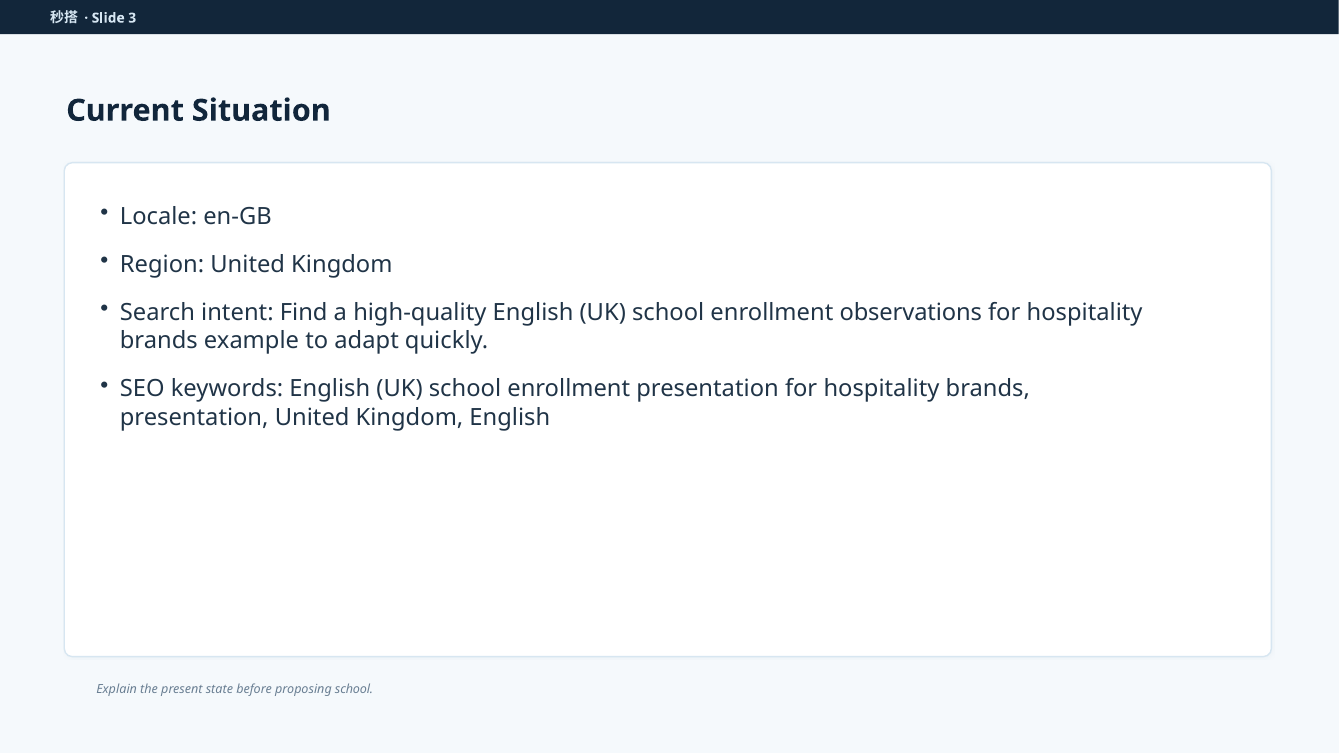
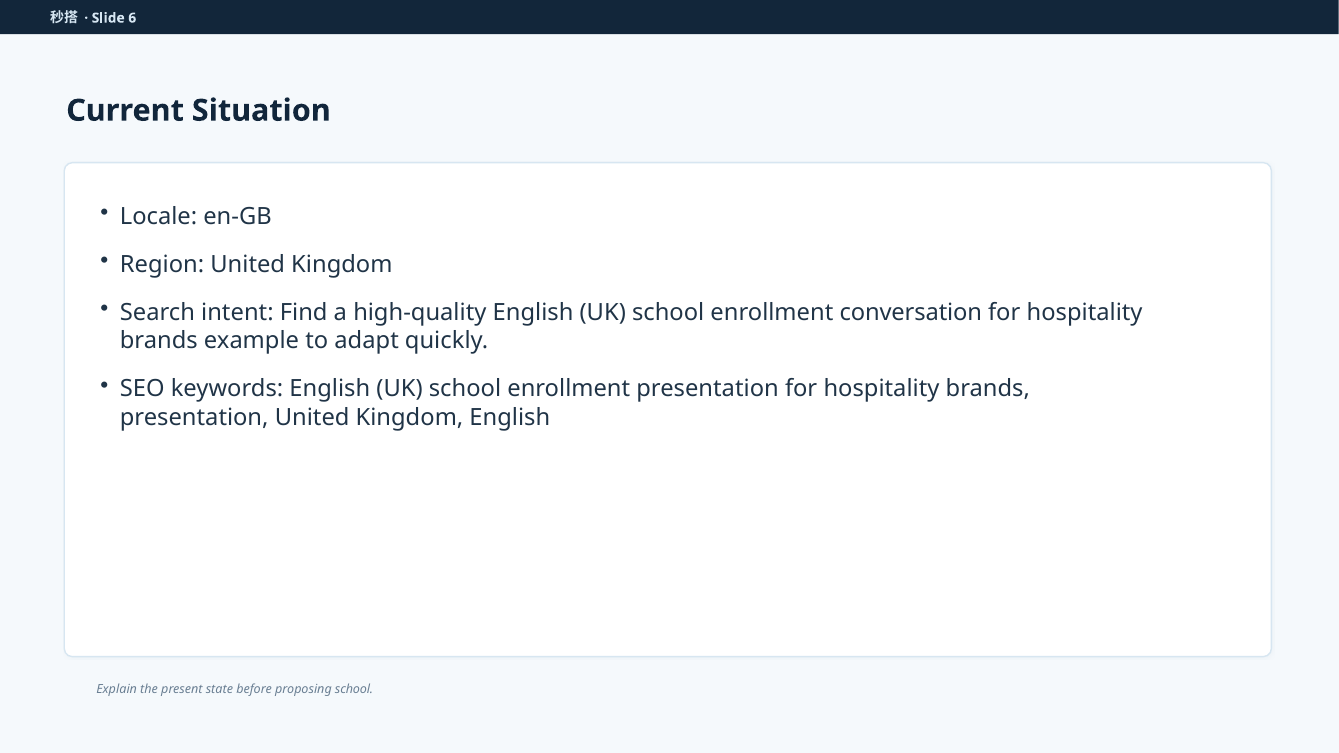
3: 3 -> 6 (132, 18)
observations: observations -> conversation (911, 313)
